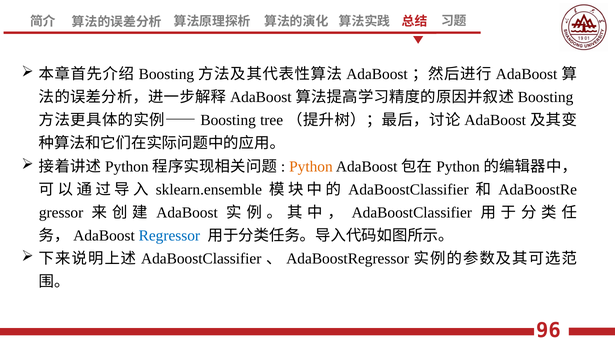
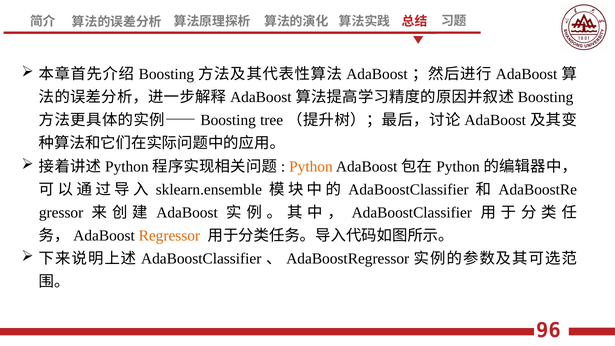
Regressor colour: blue -> orange (169, 236)
